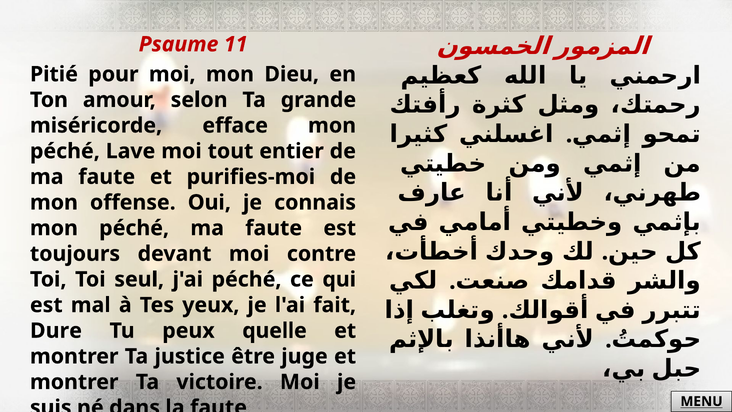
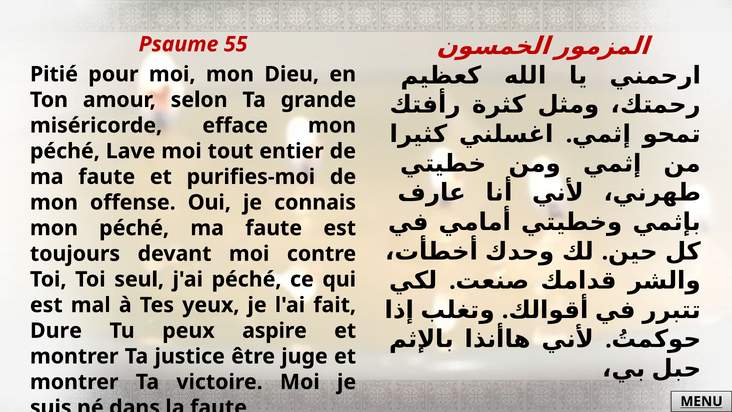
11: 11 -> 55 (236, 44)
quelle: quelle -> aspire (275, 331)
